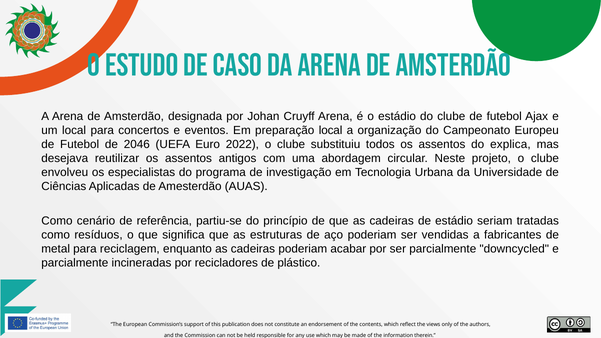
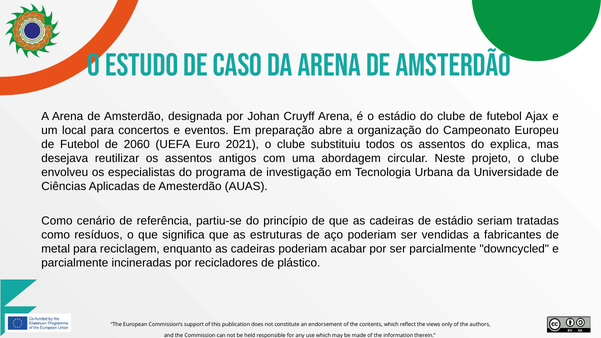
preparação local: local -> abre (331, 130)
2046: 2046 -> 2060 (137, 144)
2022: 2022 -> 2021 (242, 144)
